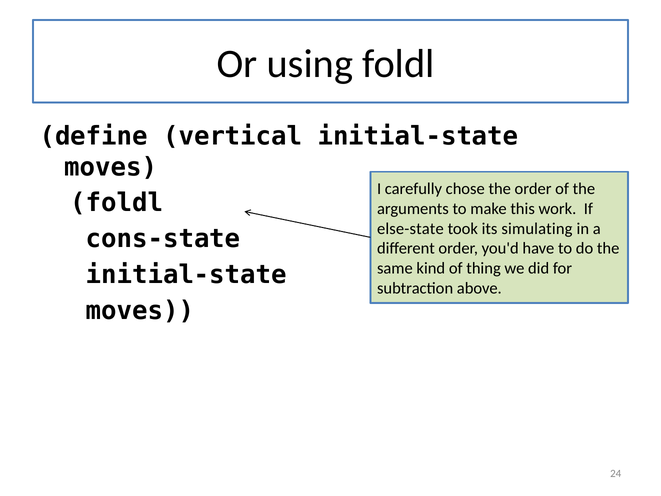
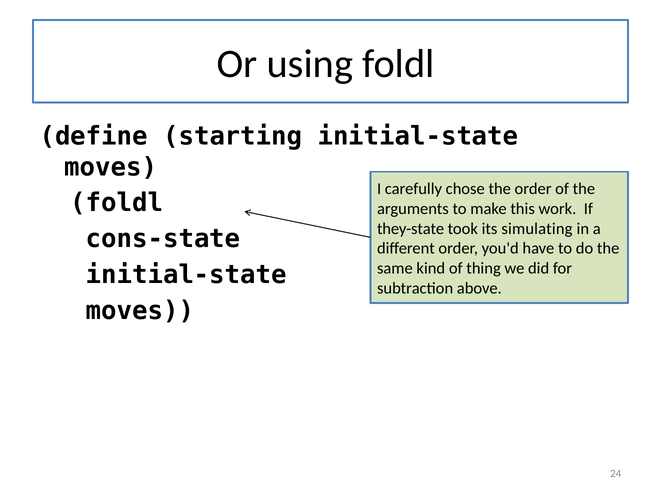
vertical: vertical -> starting (233, 136)
else-state: else-state -> they-state (411, 228)
